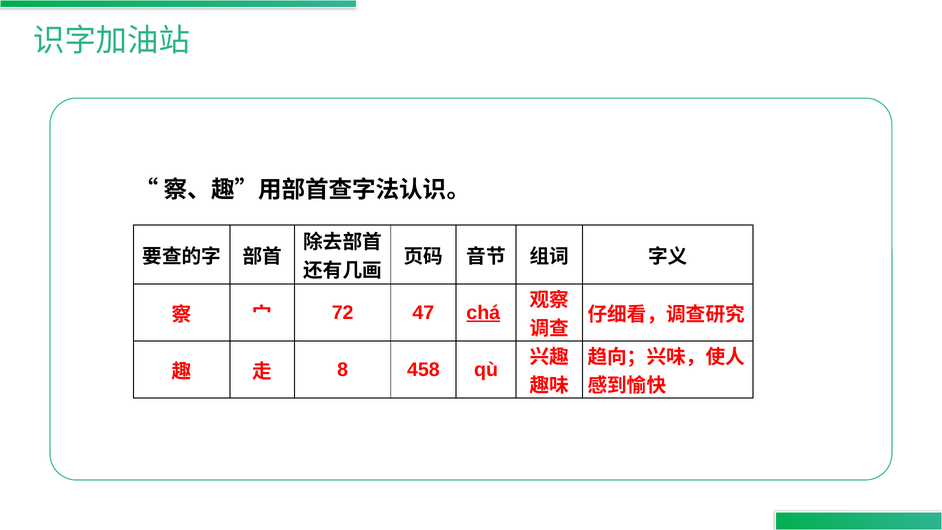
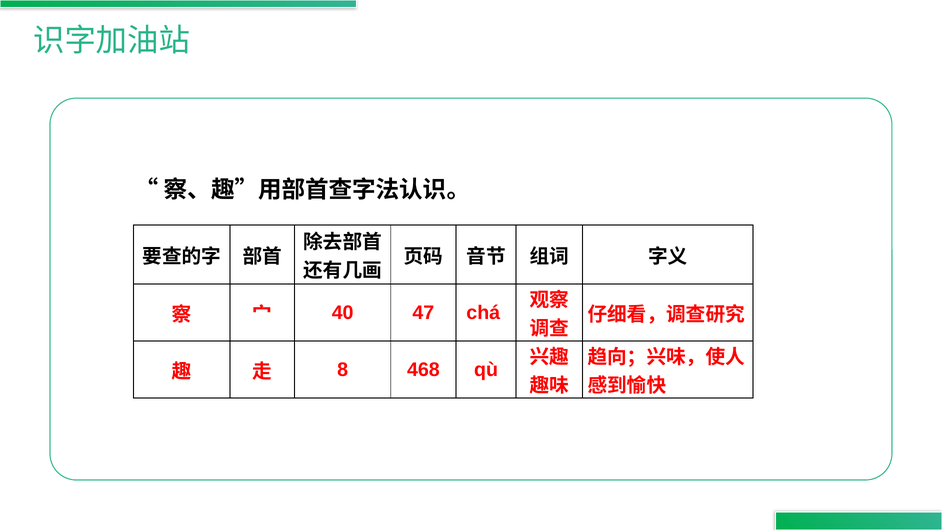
72: 72 -> 40 (343, 313)
chá underline: present -> none (483, 313)
458: 458 -> 468 (423, 370)
